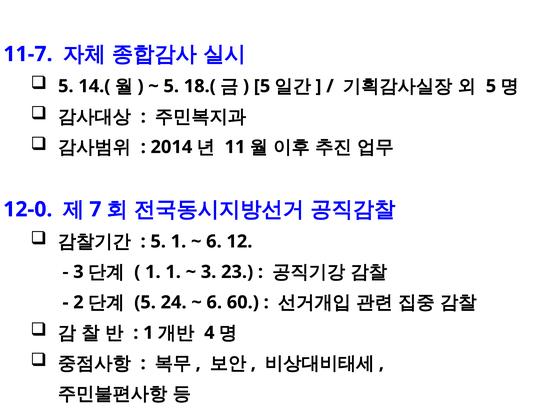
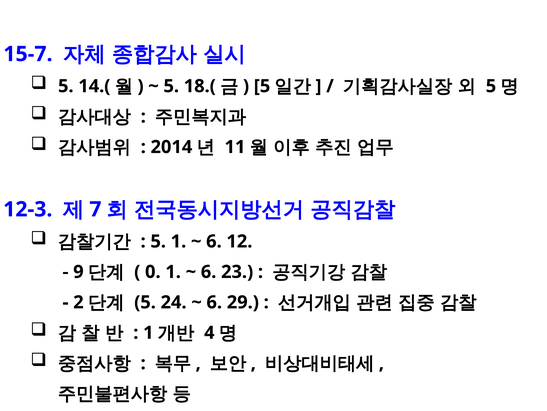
11-7: 11-7 -> 15-7 (28, 54)
12-0: 12-0 -> 12-3 (28, 209)
3: 3 -> 9 (78, 271)
1: 1 -> 0 (153, 271)
3: 3 -> 6 (209, 271)
60: 60 -> 29 (243, 302)
